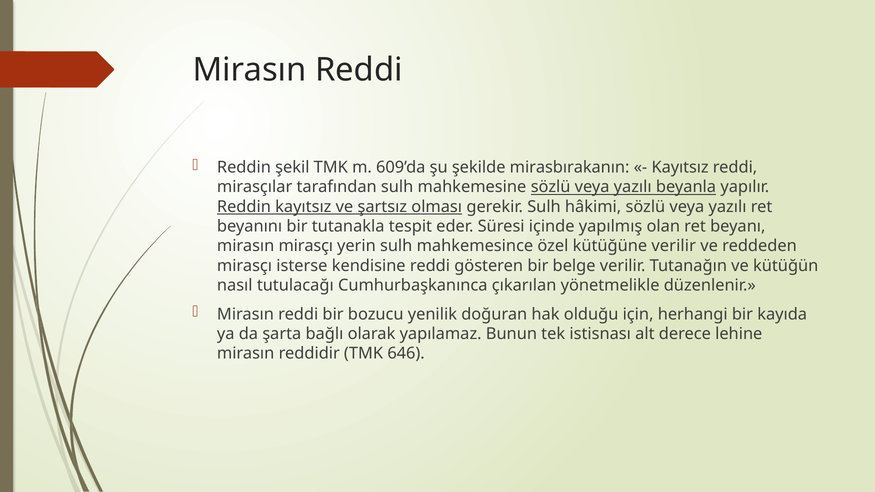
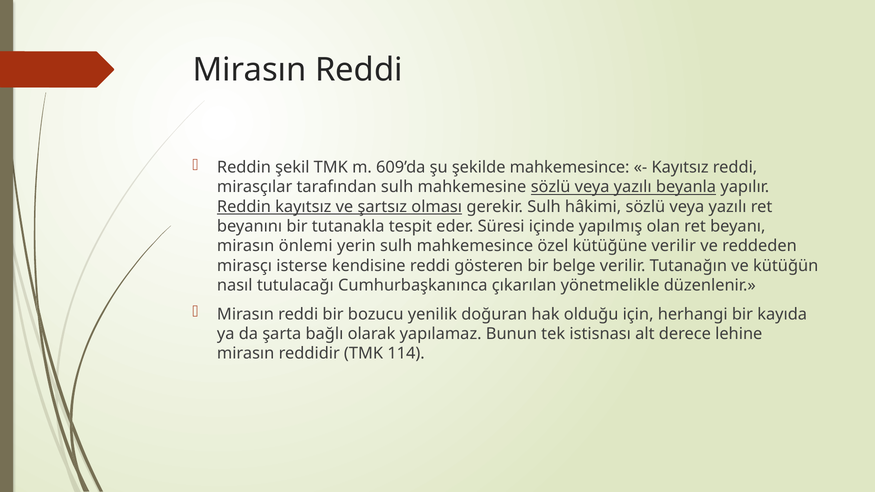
şekilde mirasbırakanın: mirasbırakanın -> mahkemesince (570, 167)
mirasın mirasçı: mirasçı -> önlemi (306, 246)
646: 646 -> 114 (406, 354)
